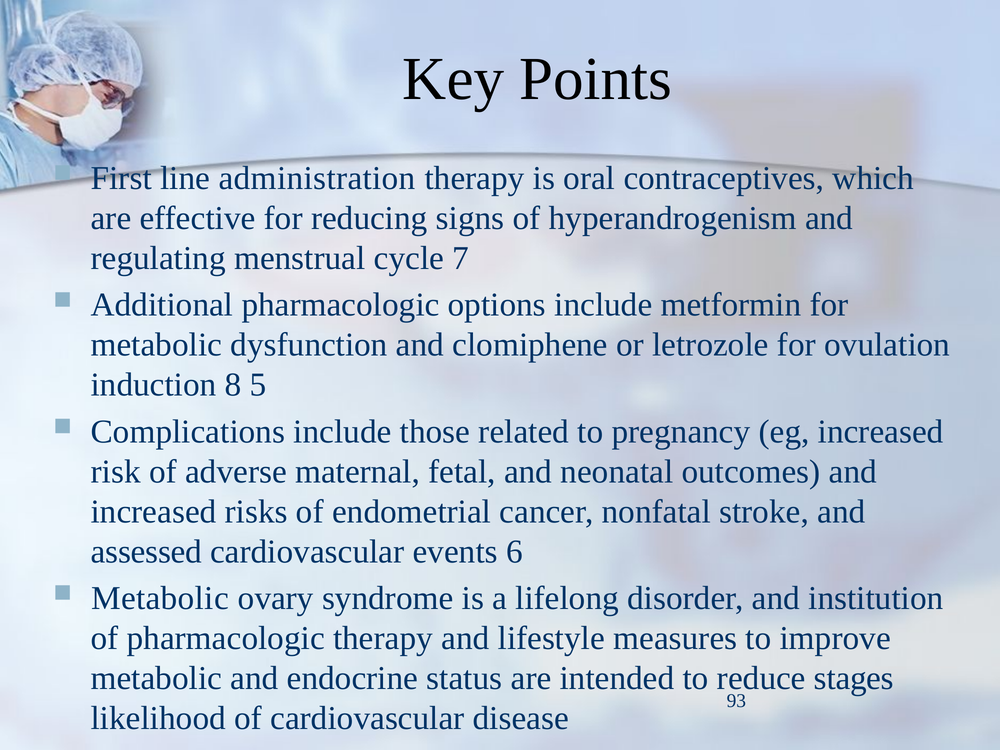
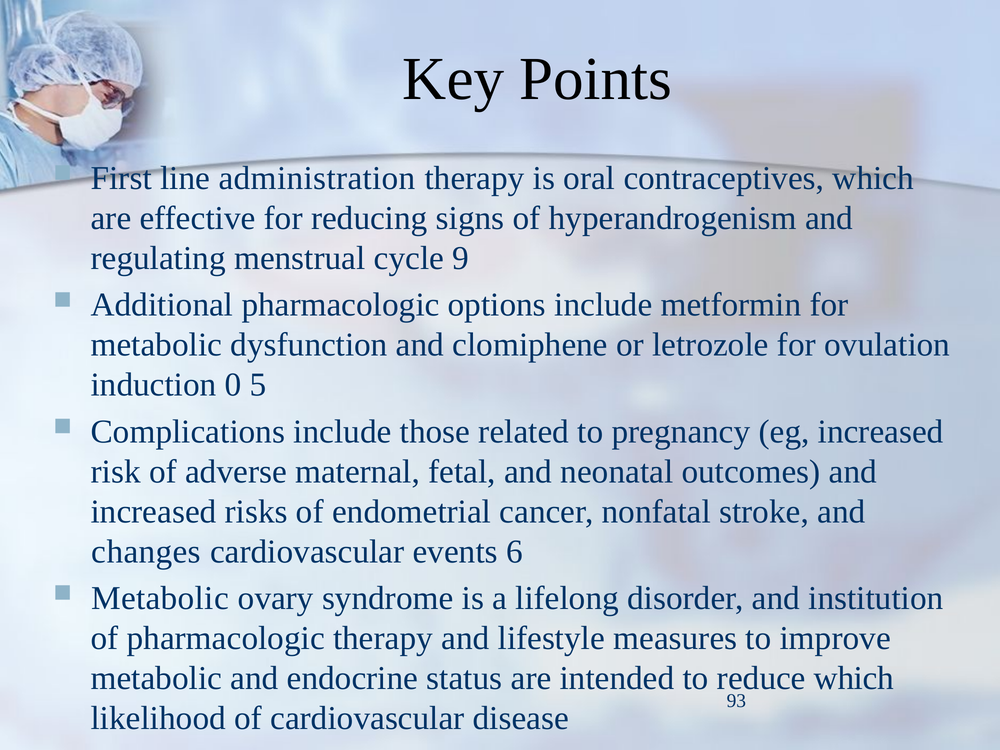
7: 7 -> 9 (461, 258)
8: 8 -> 0 (233, 385)
assessed: assessed -> changes (146, 552)
reduce stages: stages -> which (854, 678)
